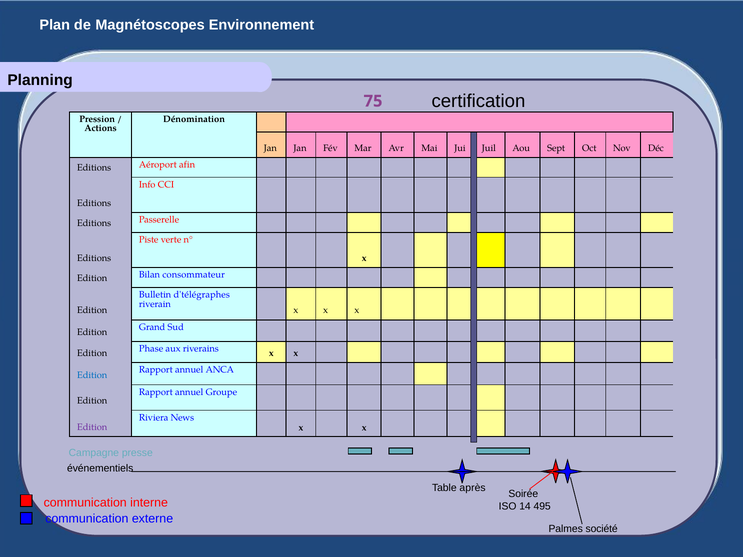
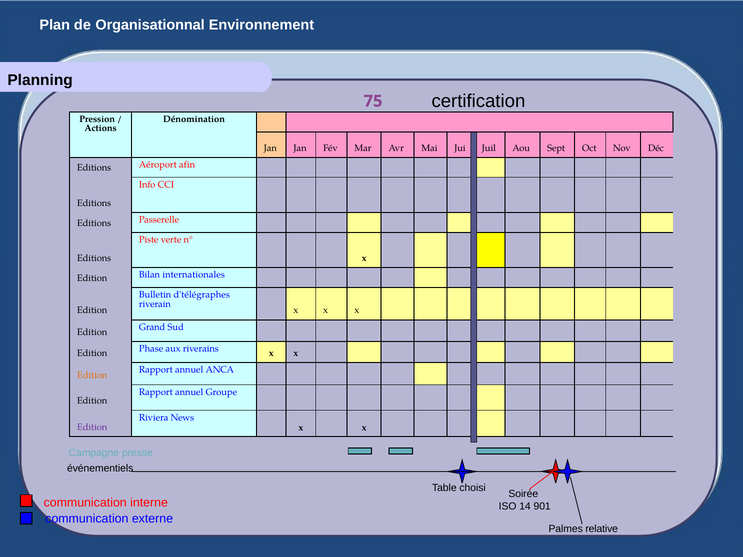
Magnétoscopes: Magnétoscopes -> Organisationnal (150, 25)
consommateur: consommateur -> internationales (194, 275)
Edition colour: blue -> orange (92, 376)
après: après -> choisi (473, 488)
495: 495 -> 901 (542, 506)
société: société -> relative (602, 529)
